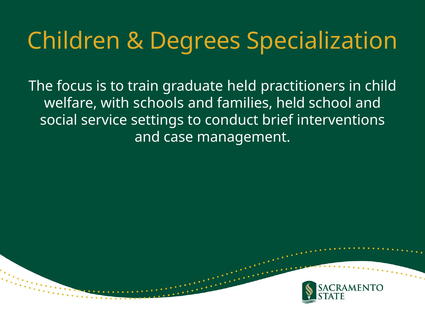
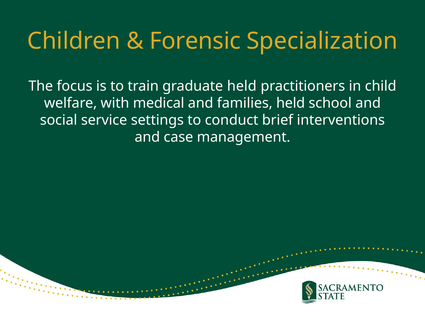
Degrees: Degrees -> Forensic (195, 41)
schools: schools -> medical (159, 103)
